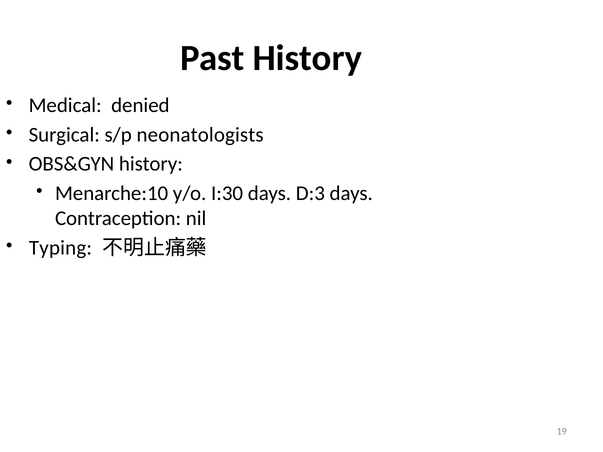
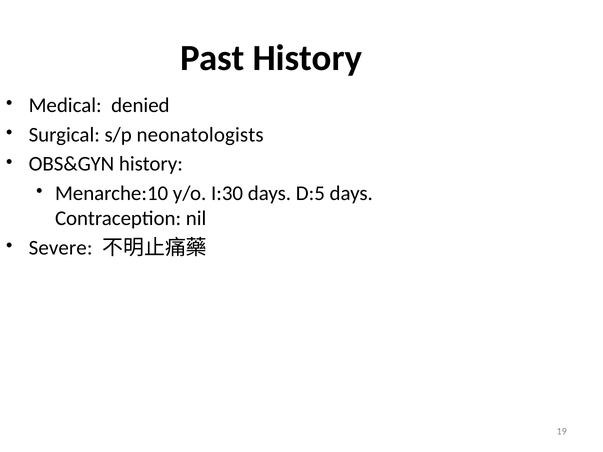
D:3: D:3 -> D:5 (310, 193)
Typing: Typing -> Severe (61, 248)
